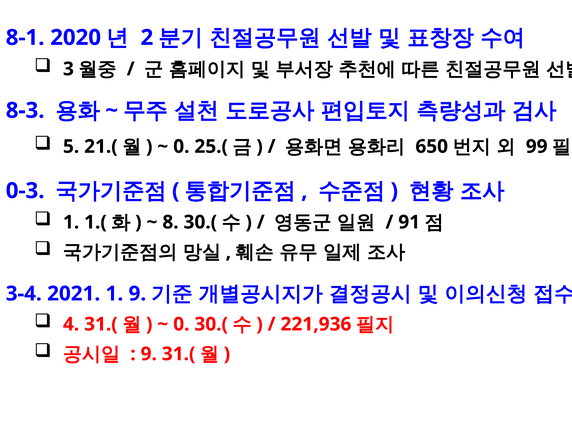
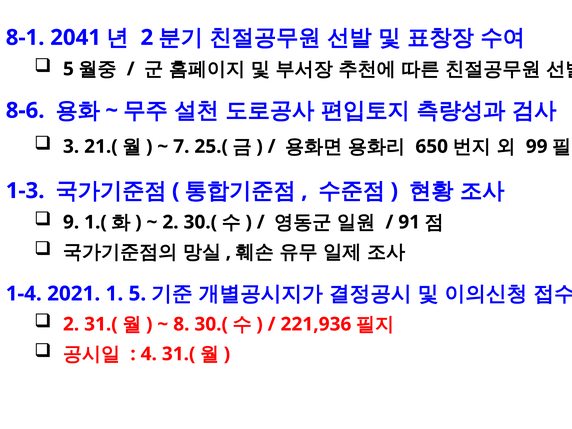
2020: 2020 -> 2041 (76, 38)
3: 3 -> 5 (68, 69)
8-3: 8-3 -> 8-6 (25, 110)
5: 5 -> 3 (71, 147)
0: 0 -> 7 (181, 147)
0-3: 0-3 -> 1-3 (25, 191)
1: 1 -> 9 (71, 222)
8: 8 -> 2 (170, 222)
3-4: 3-4 -> 1-4 (24, 294)
1 9: 9 -> 5 (137, 294)
4: 4 -> 2 (71, 324)
0: 0 -> 8 (181, 324)
9: 9 -> 4 (149, 354)
